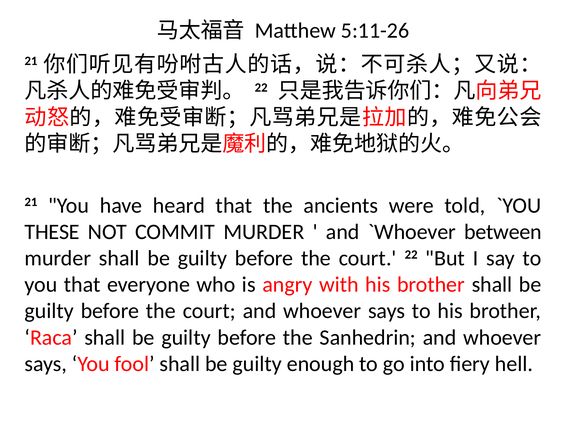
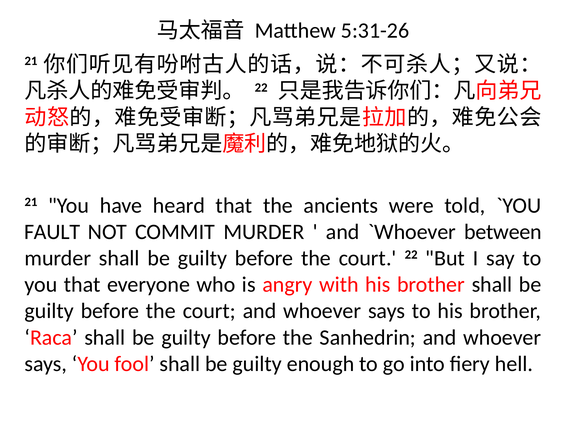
5:11-26: 5:11-26 -> 5:31-26 (375, 31)
THESE: THESE -> FAULT (52, 232)
